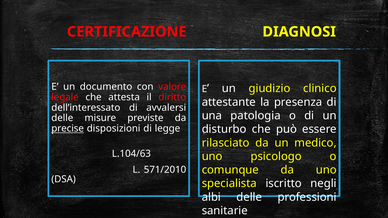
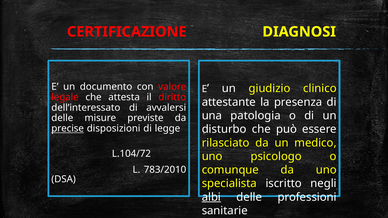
L.104/63: L.104/63 -> L.104/72 (131, 154)
571/2010: 571/2010 -> 783/2010 (165, 170)
albi underline: none -> present (211, 197)
